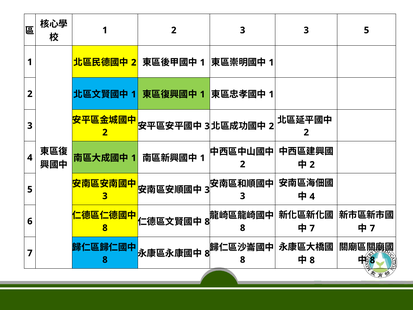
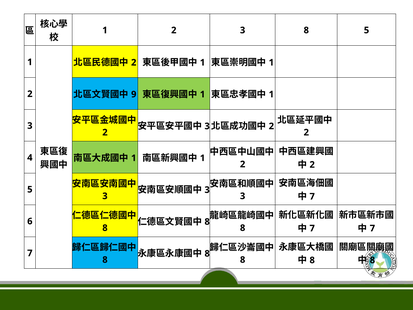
3 3: 3 -> 8 (306, 30)
1: 1 -> 9 (134, 94)
4: 4 -> 7 (312, 196)
